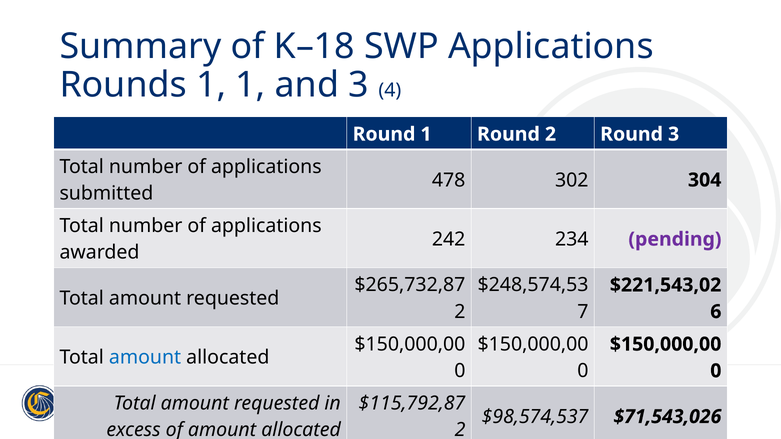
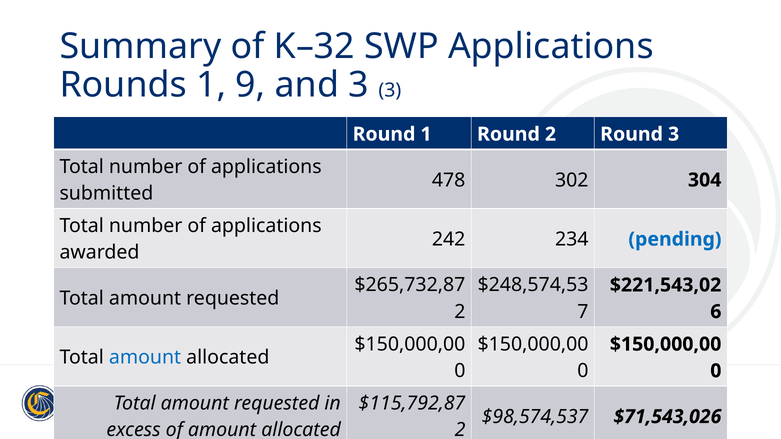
K–18: K–18 -> K–32 (314, 46)
1 1: 1 -> 9 (251, 85)
3 4: 4 -> 3 (390, 90)
pending colour: purple -> blue (675, 239)
